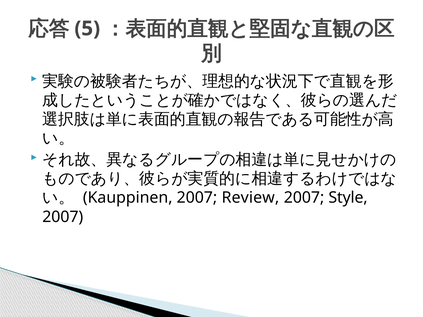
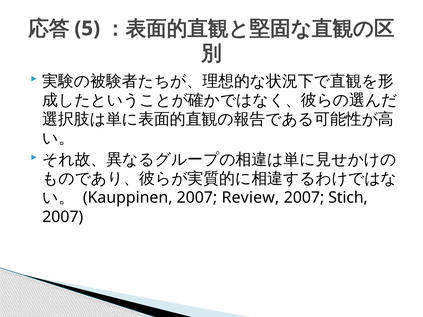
Style: Style -> Stich (348, 198)
